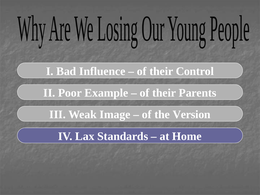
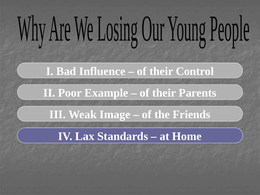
Version: Version -> Friends (192, 115)
